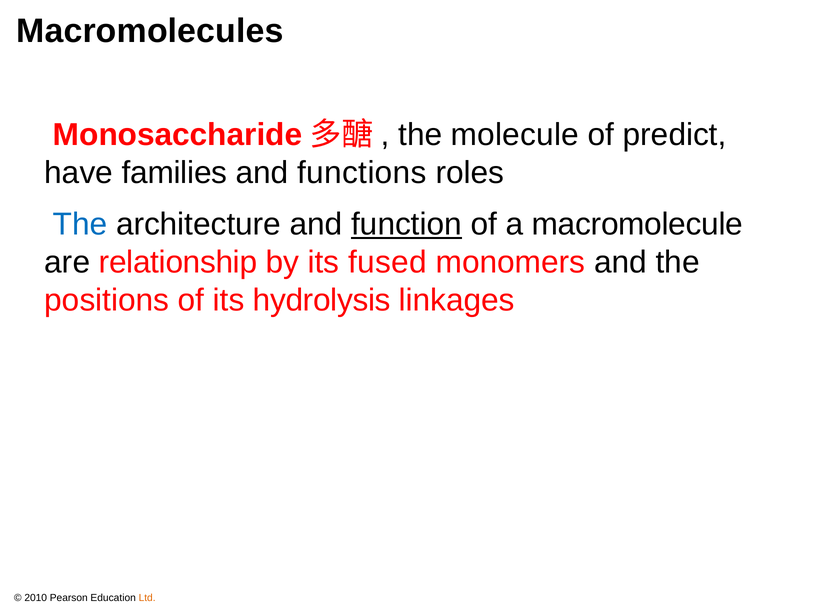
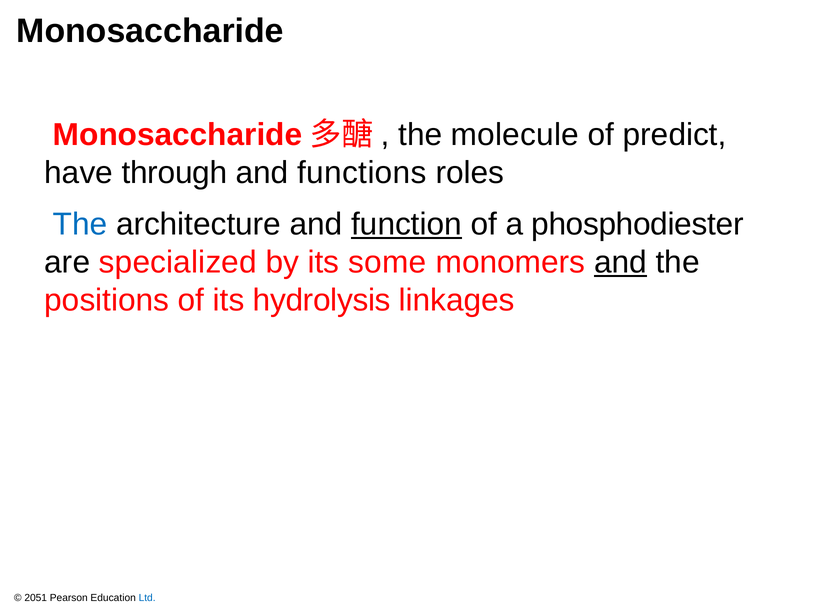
Macromolecules: Macromolecules -> Monosaccharide (150, 31)
families: families -> through (174, 173)
macromolecule: macromolecule -> phosphodiester (637, 224)
relationship: relationship -> specialized (178, 262)
fused: fused -> some (387, 262)
and underline: none -> present (621, 262)
2010: 2010 -> 2051 (36, 597)
Ltd colour: orange -> blue (147, 597)
